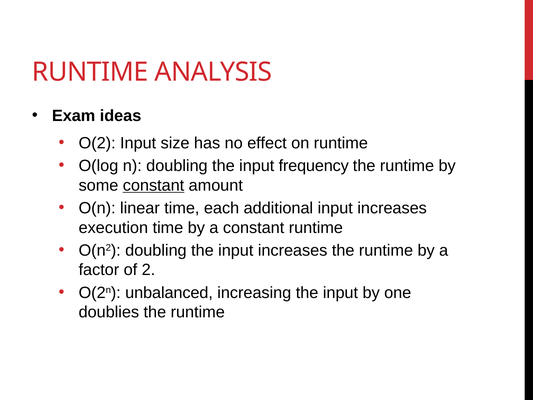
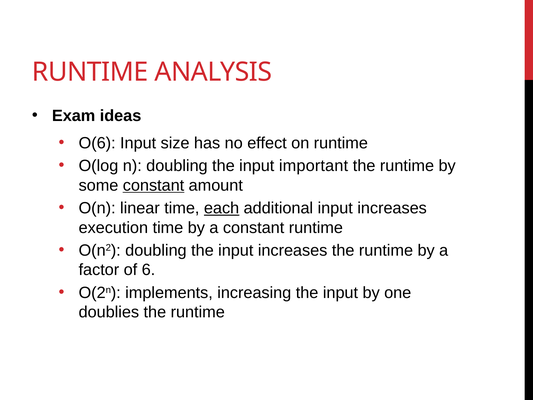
O(2: O(2 -> O(6 (97, 143)
frequency: frequency -> important (314, 166)
each underline: none -> present (222, 208)
2: 2 -> 6 (148, 270)
unbalanced: unbalanced -> implements (169, 293)
